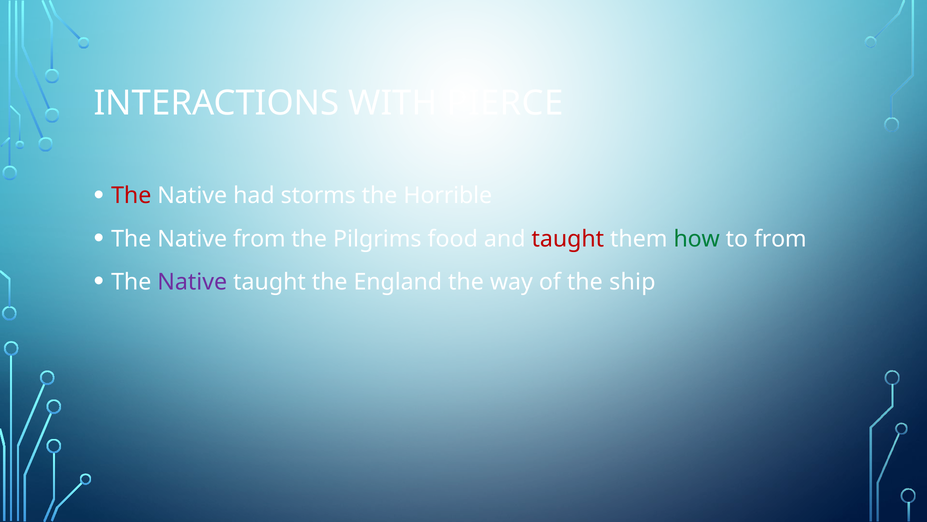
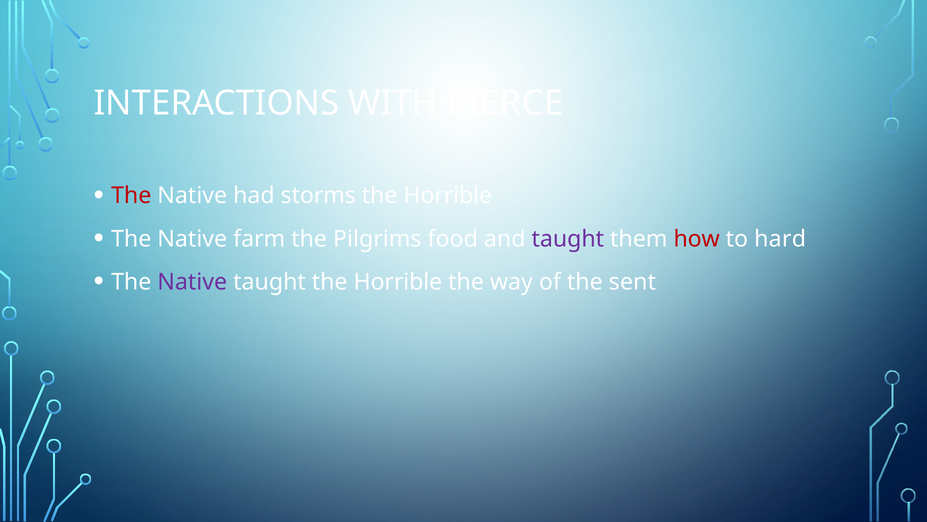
Native from: from -> farm (259, 239)
taught colour: red -> purple (568, 239)
how colour: green -> red (697, 239)
to from: from -> hard (780, 239)
taught the England: England -> Horrible (398, 282)
ship: ship -> sent (632, 282)
